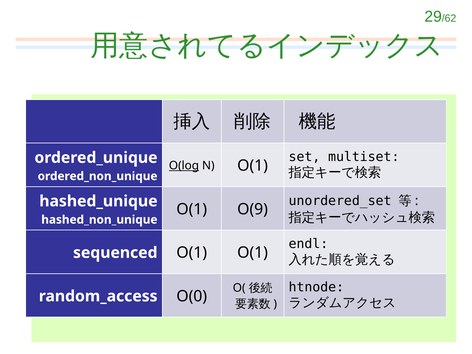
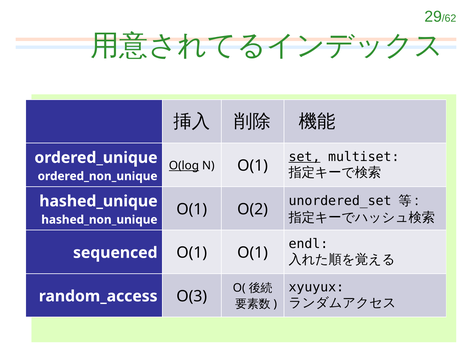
set underline: none -> present (304, 157)
O(9: O(9 -> O(2 (253, 209)
htnode: htnode -> xyuyux (316, 287)
O(0: O(0 -> O(3 (192, 296)
